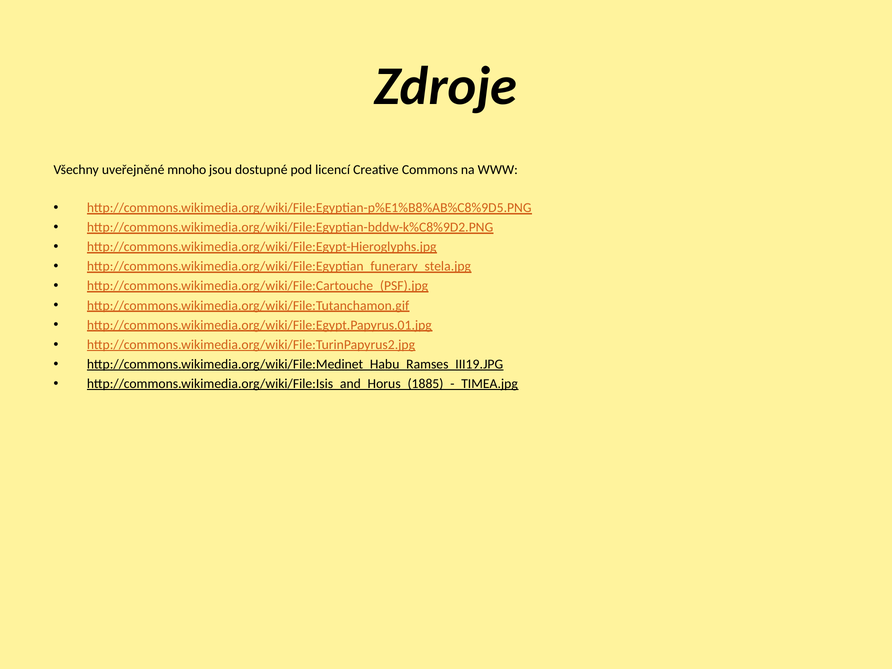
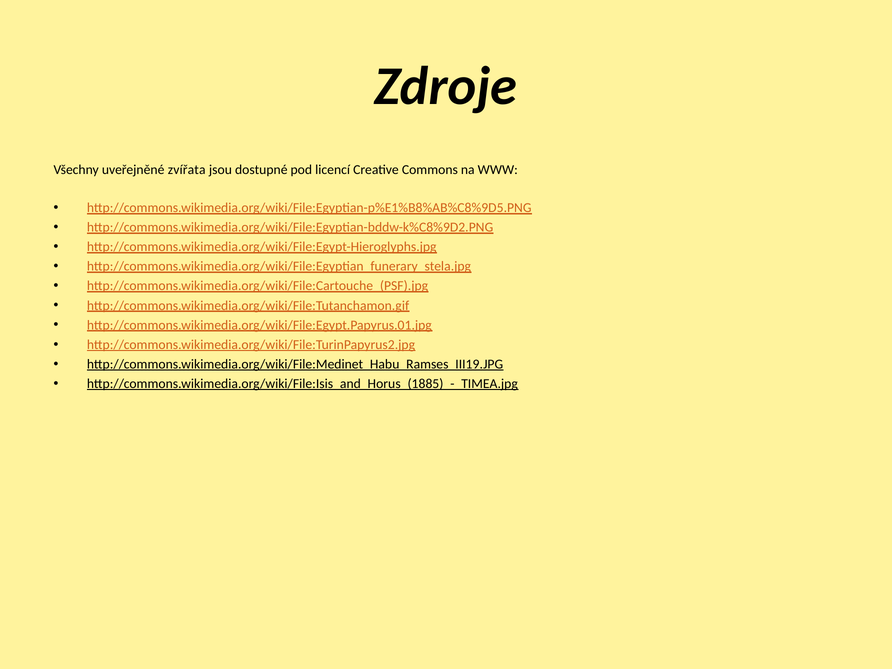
mnoho: mnoho -> zvířata (187, 170)
